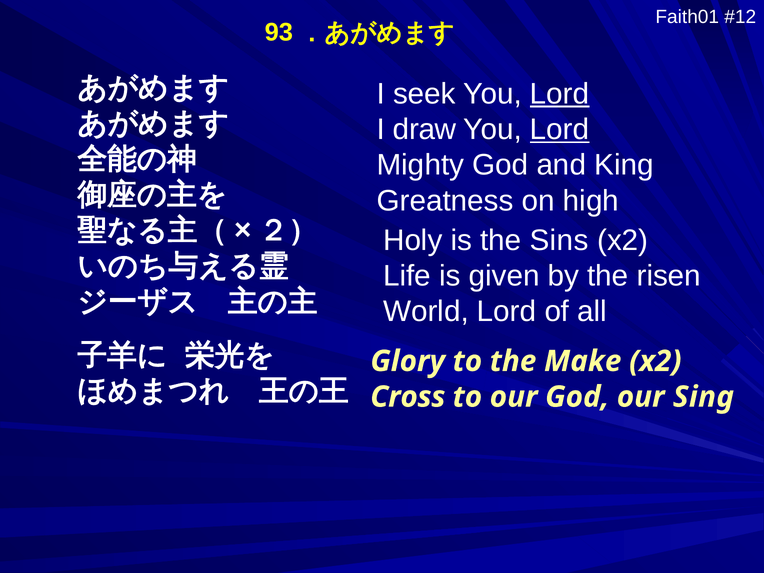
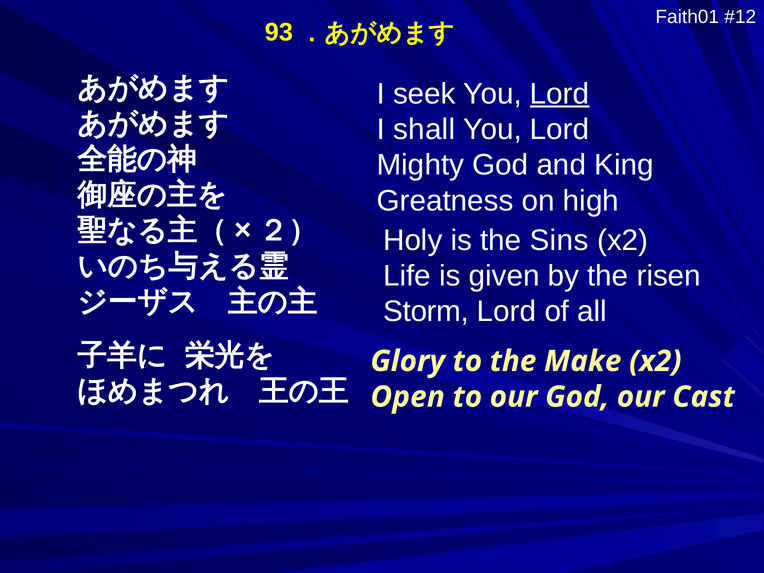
draw: draw -> shall (424, 129)
Lord underline: present -> none (560, 129)
World: World -> Storm (426, 312)
Cross: Cross -> Open (408, 397)
Sing: Sing -> Cast (704, 397)
